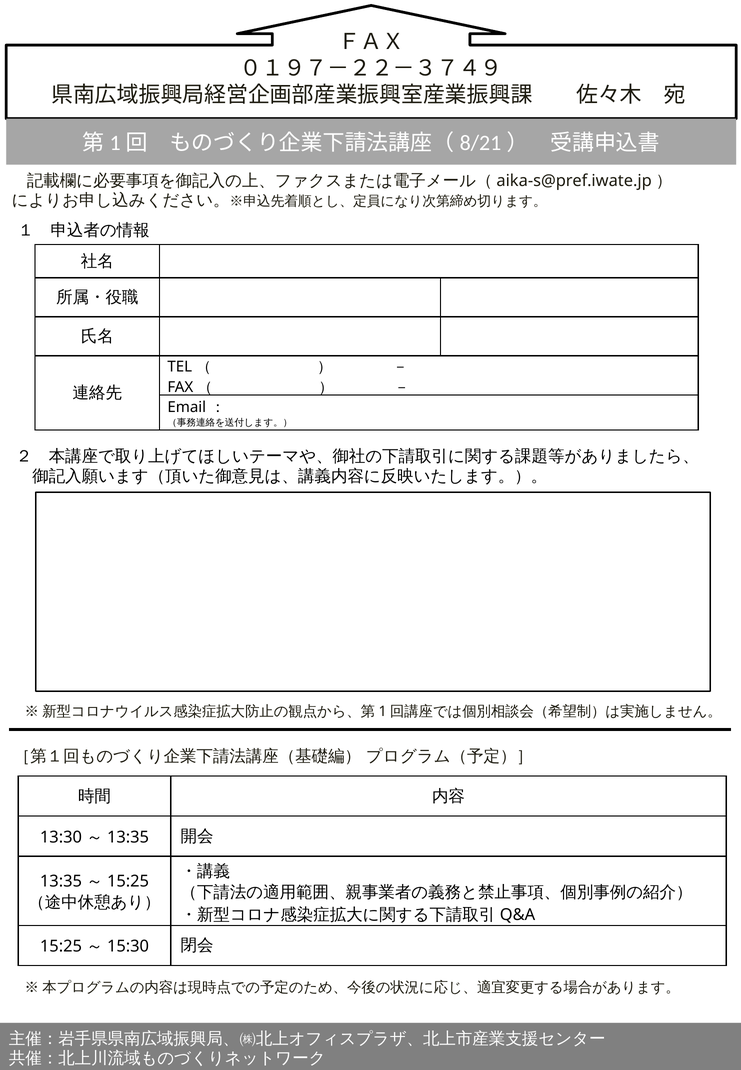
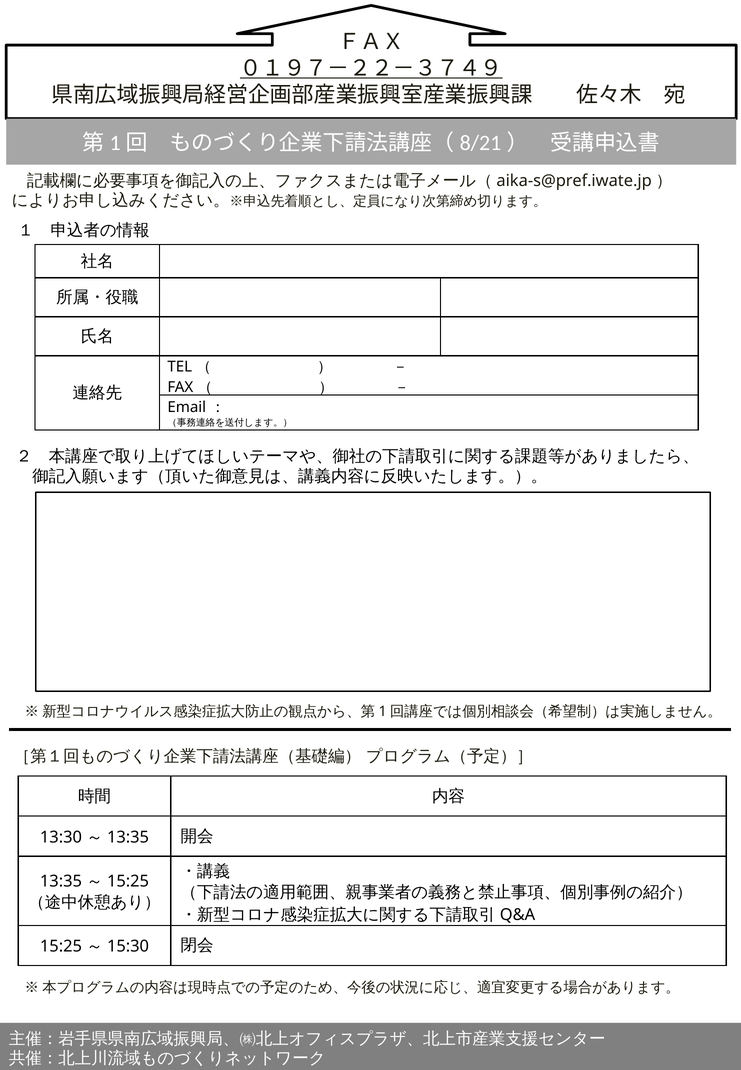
０１９７－２２－３７４９ underline: none -> present (371, 69)
